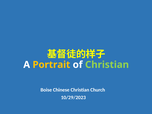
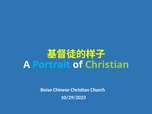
Portrait colour: yellow -> light blue (51, 65)
